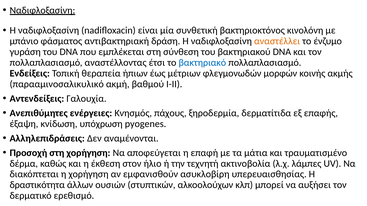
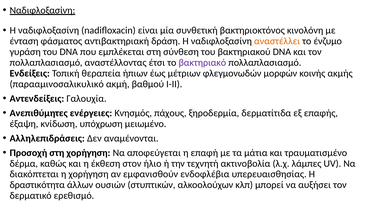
μπάνιο: μπάνιο -> ένταση (24, 41)
βακτηριακό colour: blue -> purple (202, 63)
pyogenes: pyogenes -> μειωμένο (146, 124)
ασυκλοβίρη: ασυκλοβίρη -> ενδοφλέβια (205, 175)
